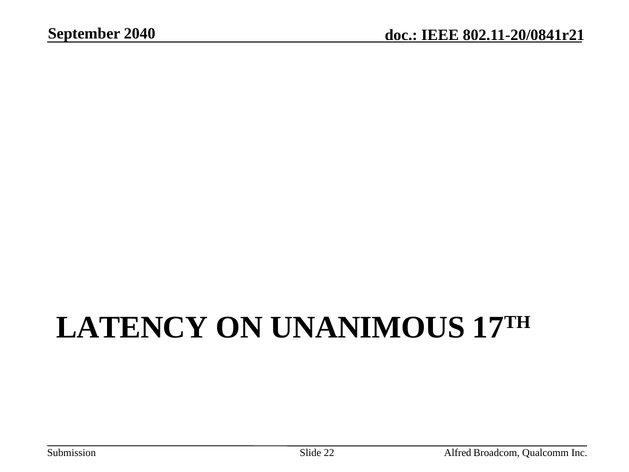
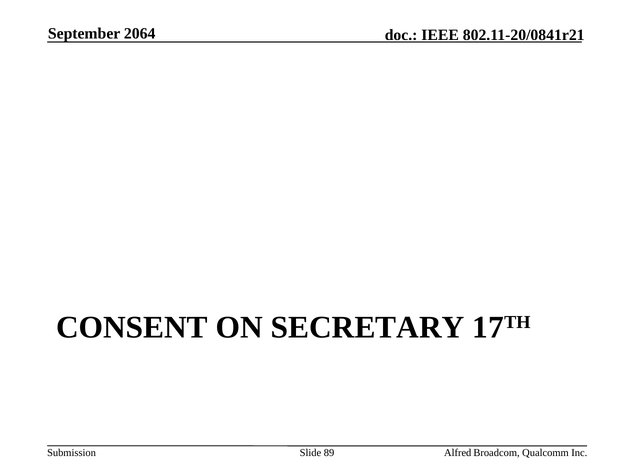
2040: 2040 -> 2064 (140, 33)
LATENCY: LATENCY -> CONSENT (132, 327)
UNANIMOUS: UNANIMOUS -> SECRETARY (368, 327)
22: 22 -> 89 (329, 452)
